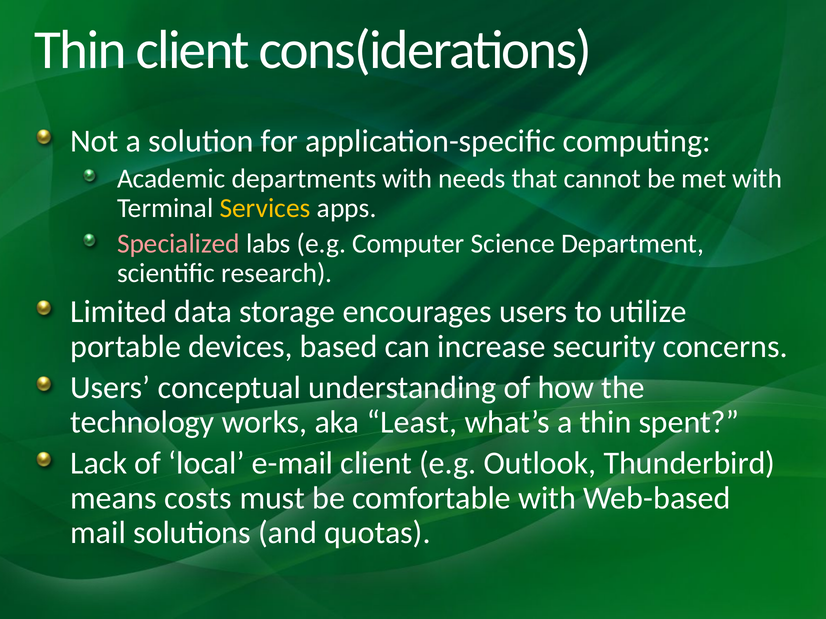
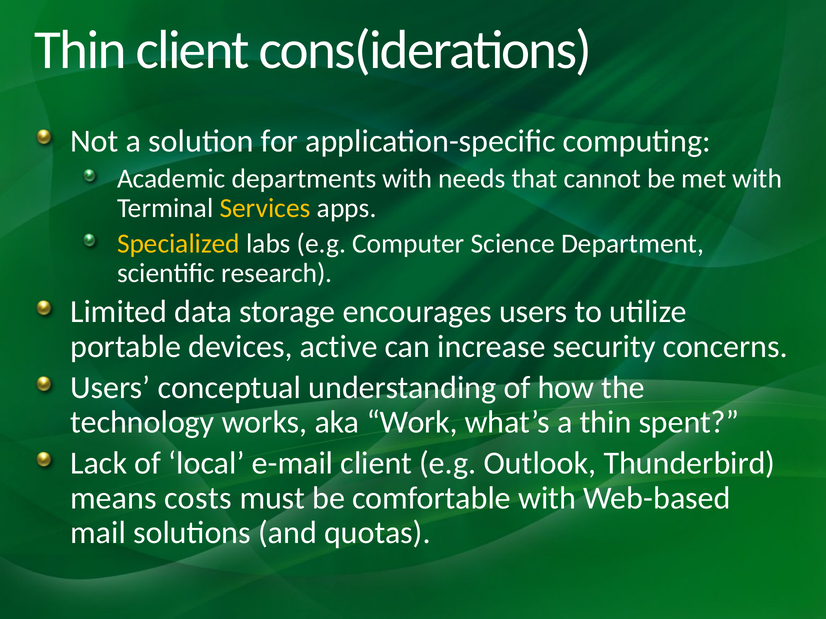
Specialized colour: pink -> yellow (178, 244)
based: based -> active (339, 347)
Least: Least -> Work (412, 423)
